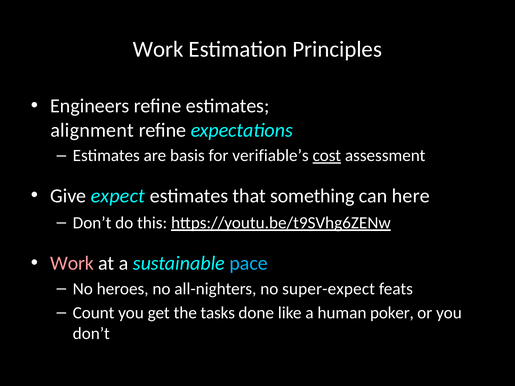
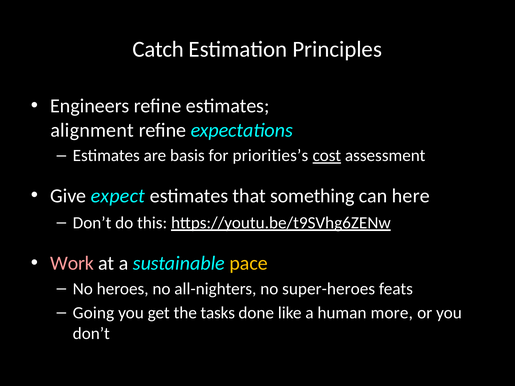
Work: Work -> Catch (158, 49)
verifiable’s: verifiable’s -> priorities’s (270, 156)
pace colour: light blue -> yellow (249, 263)
super-expect: super-expect -> super-heroes (329, 289)
Count: Count -> Going (93, 313)
poker: poker -> more (392, 313)
